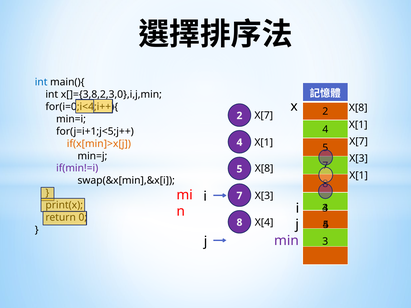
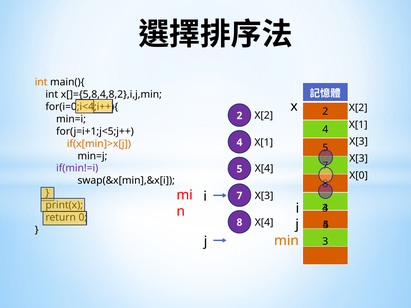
int colour: blue -> orange (41, 82)
x[]={3,8,2,3,0},i,j,min: x[]={3,8,2,3,0},i,j,min -> x[]={5,8,4,8,2},i,j,min (111, 94)
X[8: X[8 -> X[2 (358, 108)
X[7: X[7 -> X[2 (264, 116)
X[7: X[7 -> X[3 (359, 142)
X[8: X[8 -> X[4 (264, 169)
X[1: X[1 -> X[0 (359, 175)
min colour: purple -> orange (286, 241)
